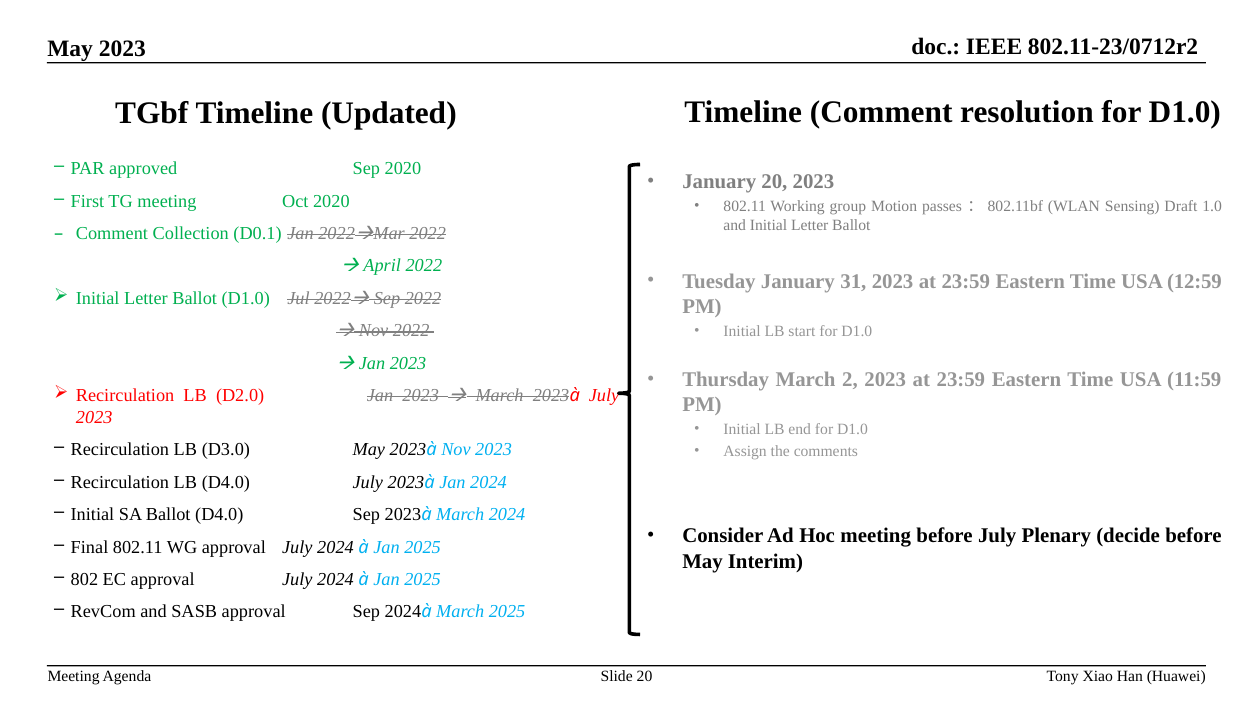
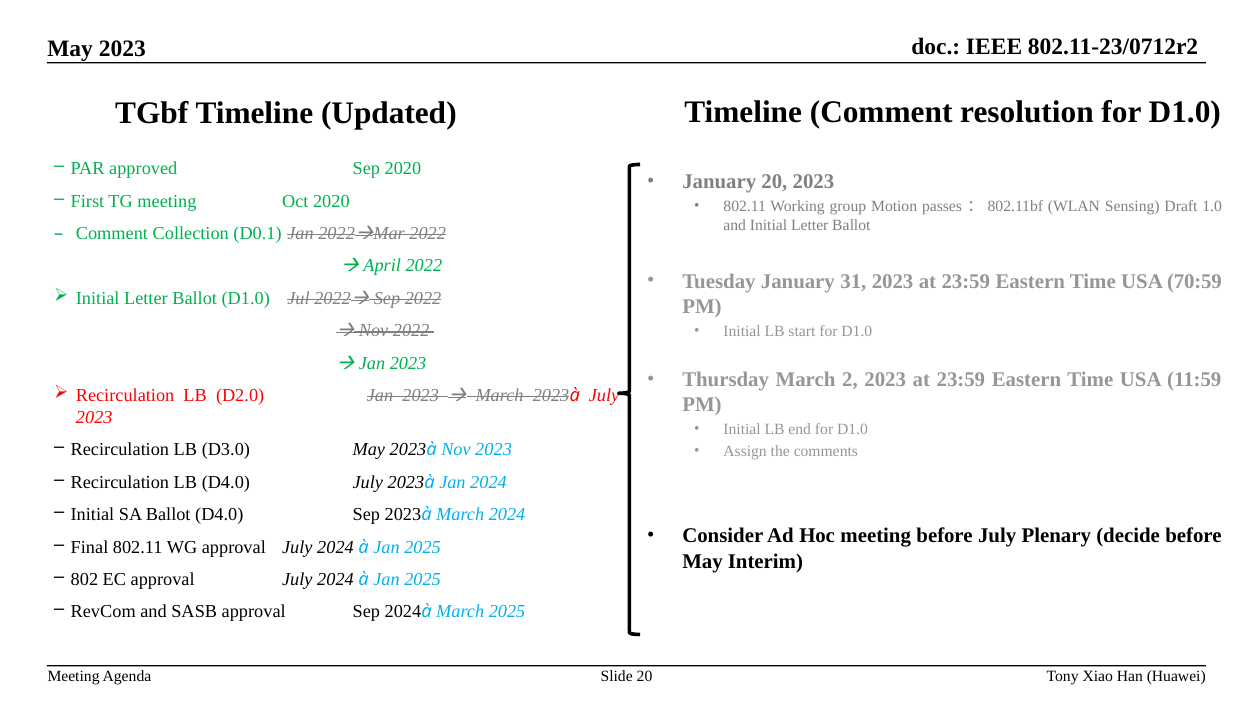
12:59: 12:59 -> 70:59 (1194, 281)
